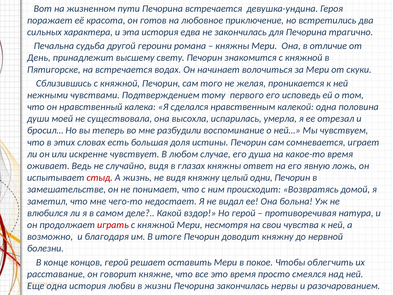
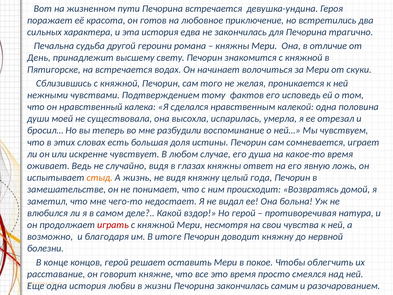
первого: первого -> фактов (247, 95)
стыд colour: red -> orange (100, 178)
одни: одни -> года (261, 178)
нервы: нервы -> самим (284, 286)
